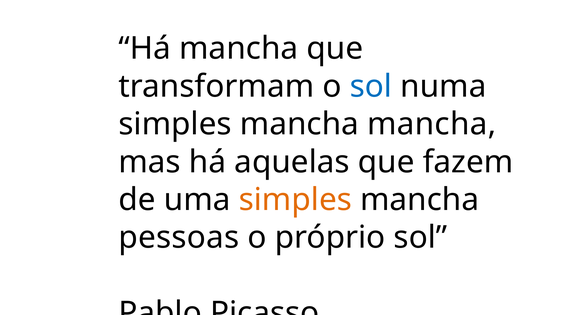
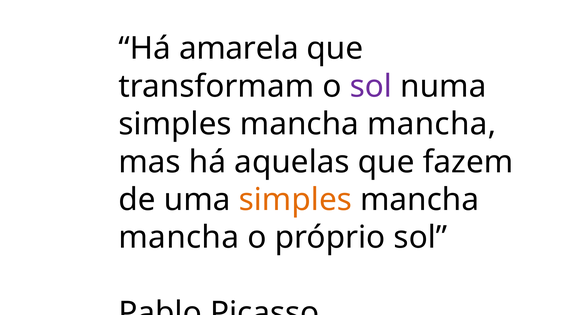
Há mancha: mancha -> amarela (239, 49)
sol colour: blue -> purple (371, 87)
pessoas: pessoas -> mancha (179, 238)
